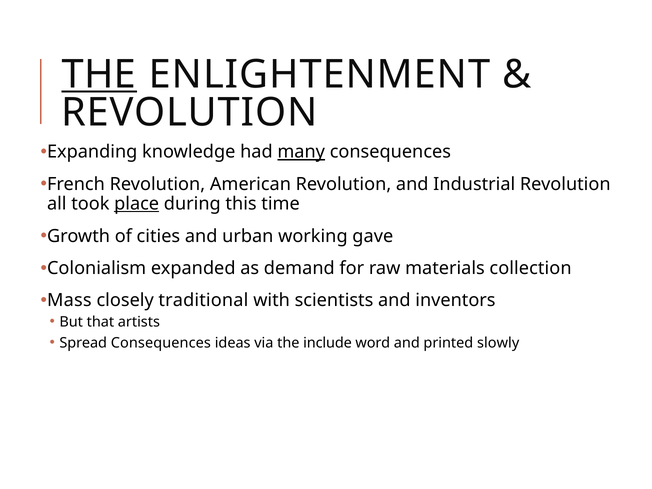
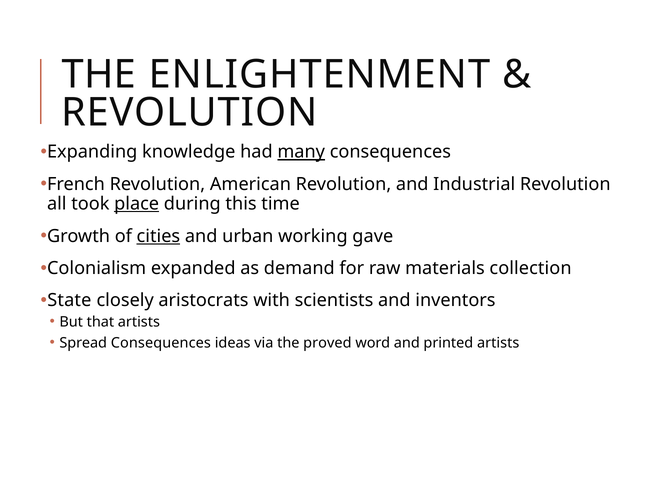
THE underline: present -> none (99, 74)
cities underline: none -> present (158, 236)
Mass: Mass -> State (69, 301)
traditional: traditional -> aristocrats (203, 301)
include: include -> proved (327, 343)
printed slowly: slowly -> artists (498, 343)
